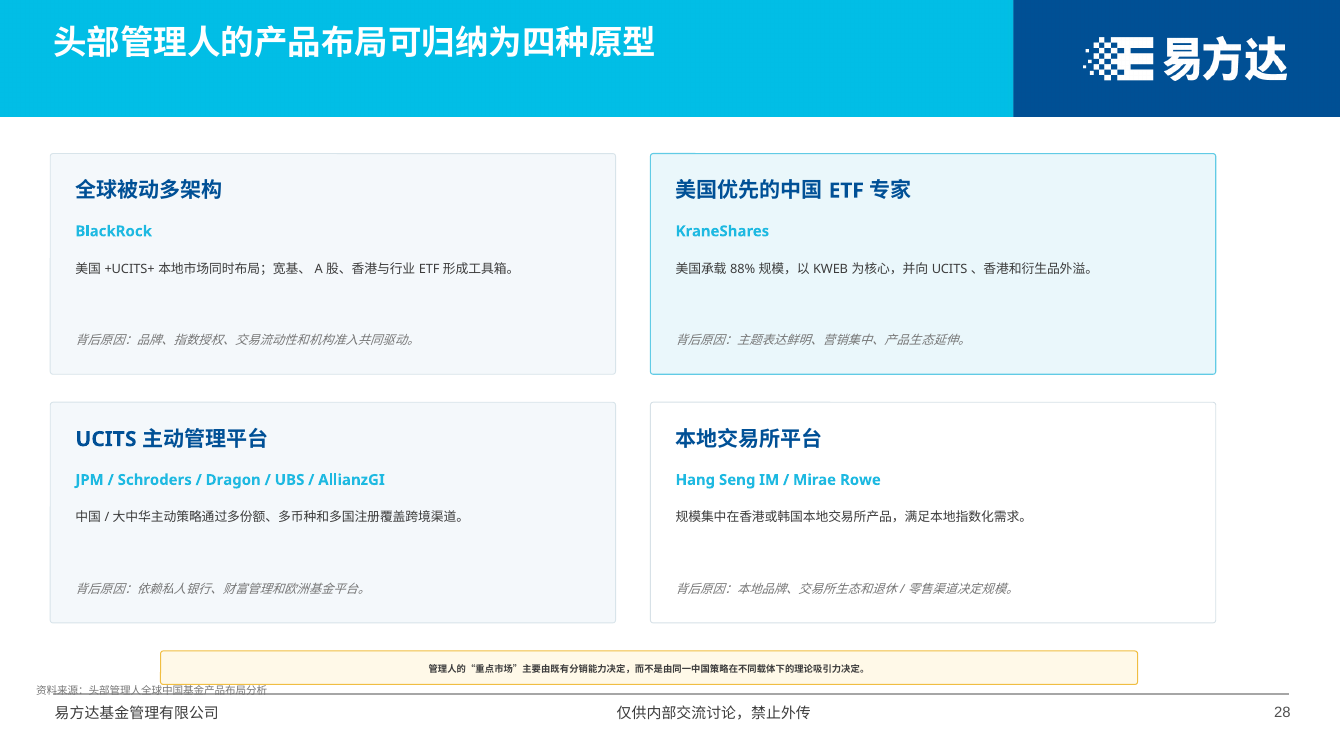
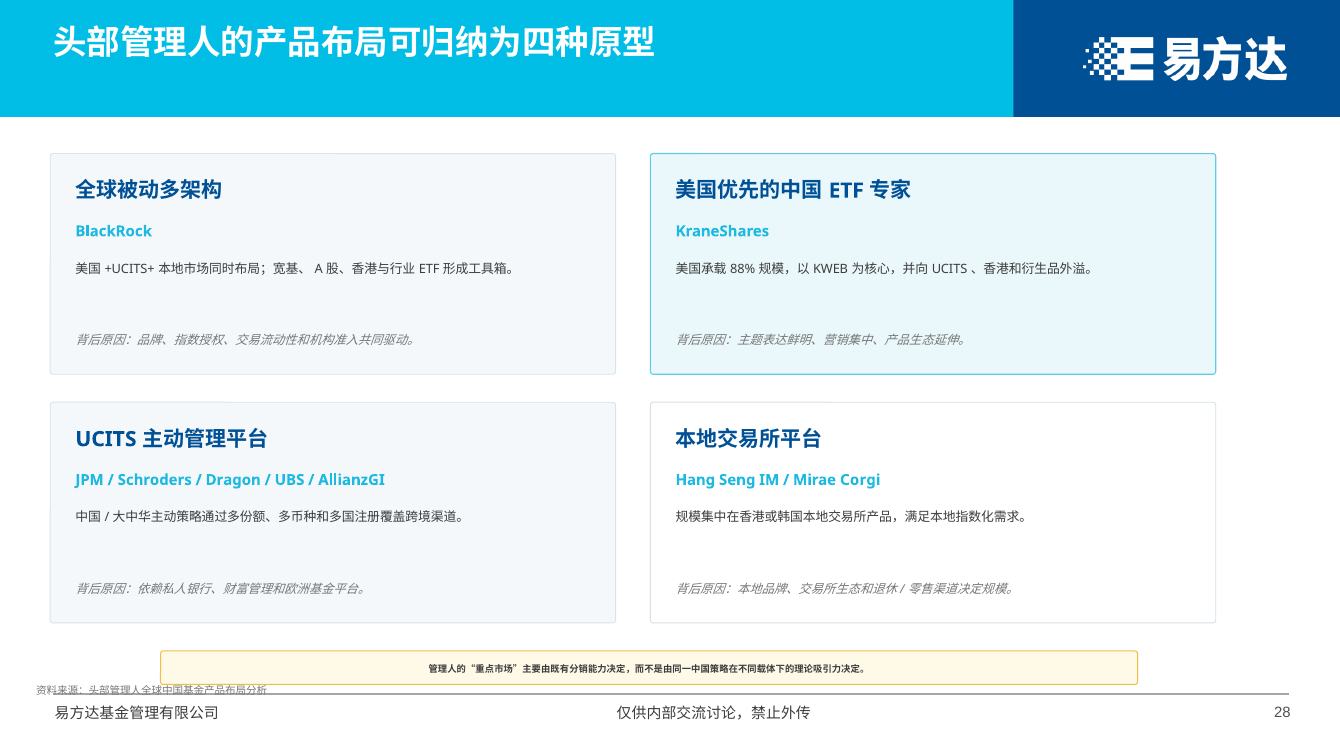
Rowe: Rowe -> Corgi (860, 480)
